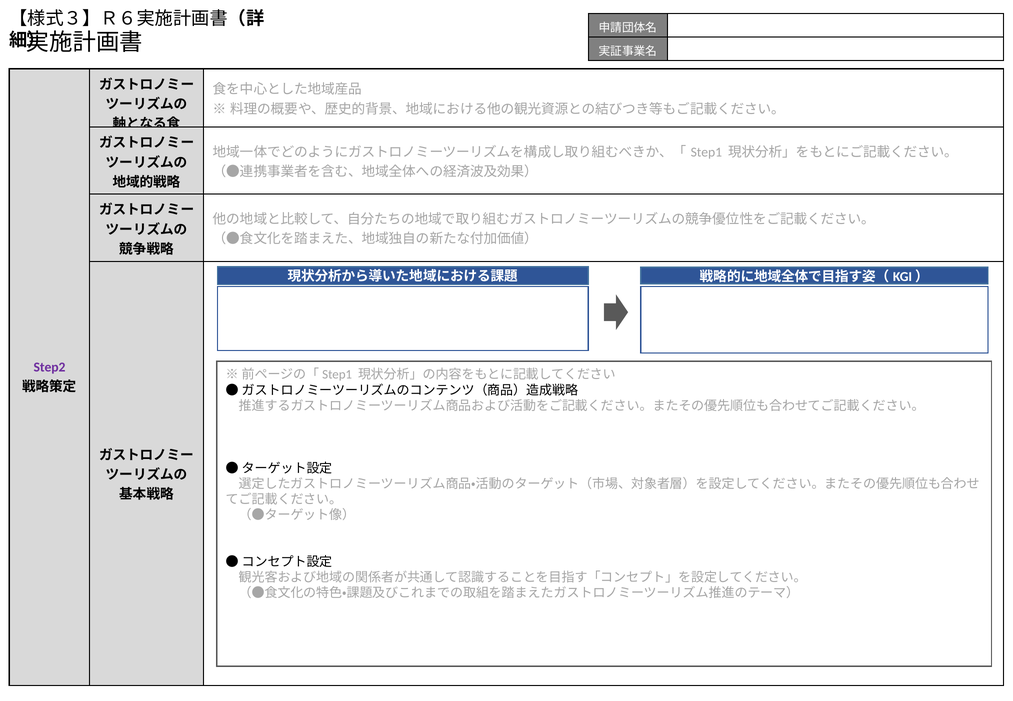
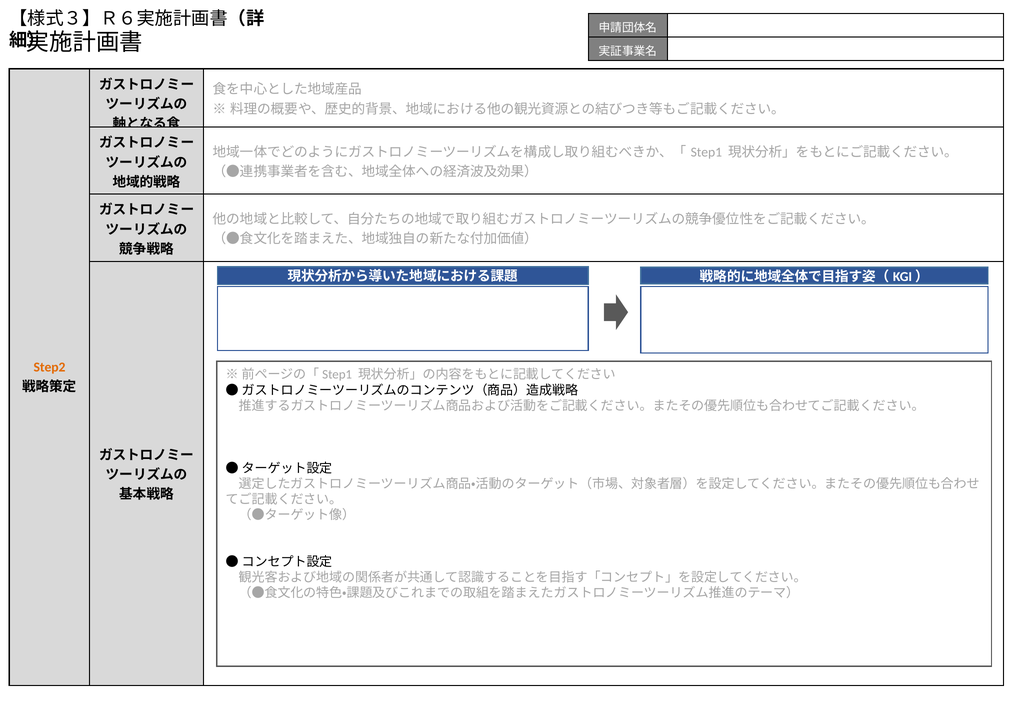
Step2 colour: purple -> orange (49, 368)
